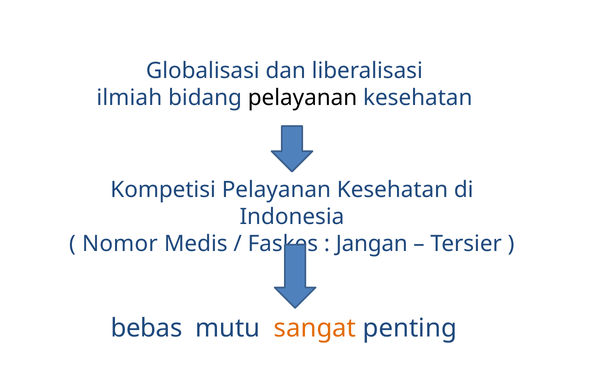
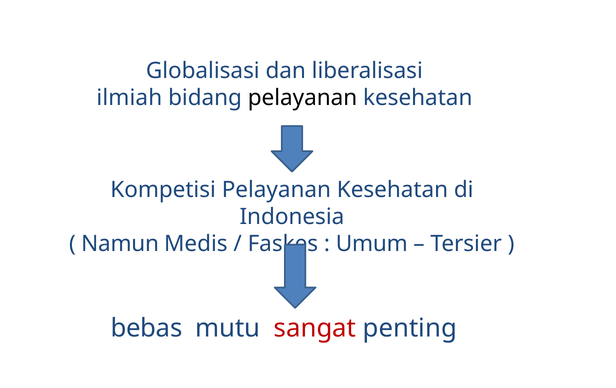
Nomor: Nomor -> Namun (120, 244)
Jangan: Jangan -> Umum (372, 244)
sangat colour: orange -> red (315, 328)
